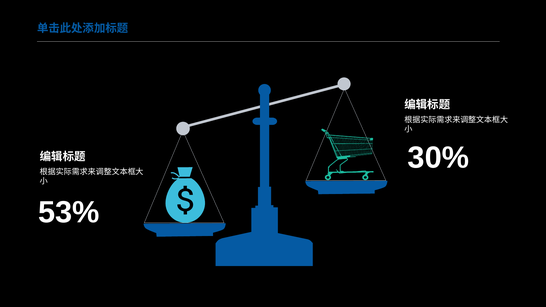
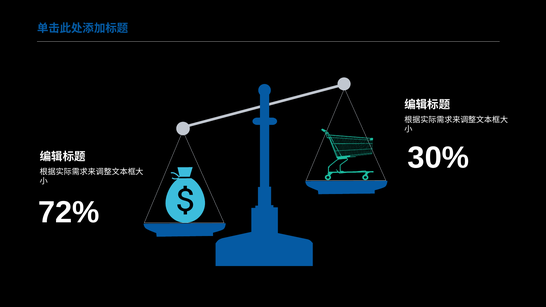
53%: 53% -> 72% (69, 212)
